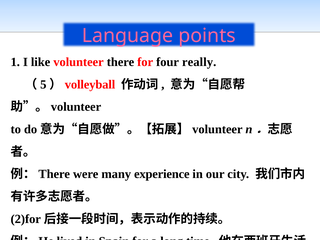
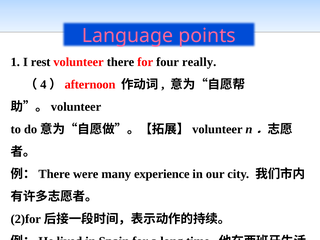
like: like -> rest (41, 62)
5: 5 -> 4 (43, 84)
volleyball: volleyball -> afternoon (90, 84)
